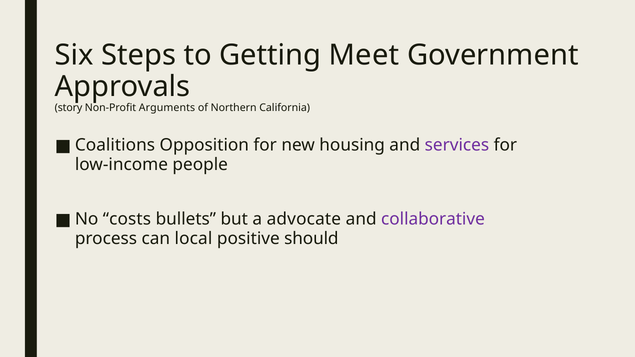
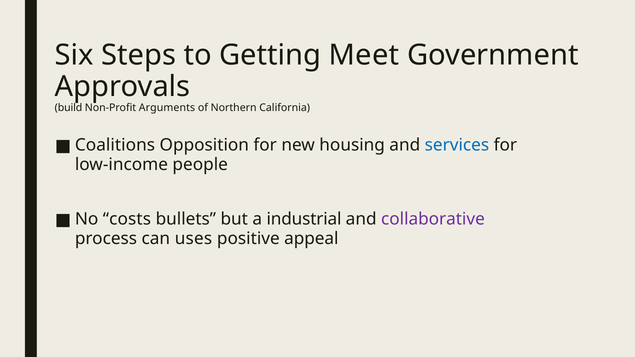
story: story -> build (69, 108)
services colour: purple -> blue (457, 145)
advocate: advocate -> industrial (304, 219)
local: local -> uses (193, 239)
should: should -> appeal (311, 239)
